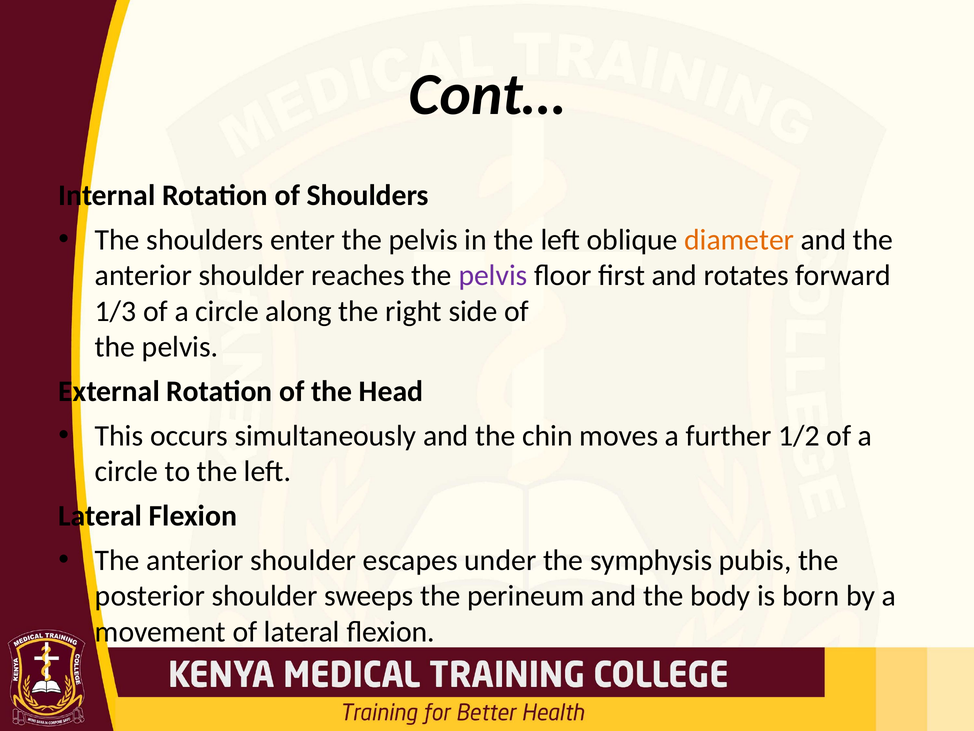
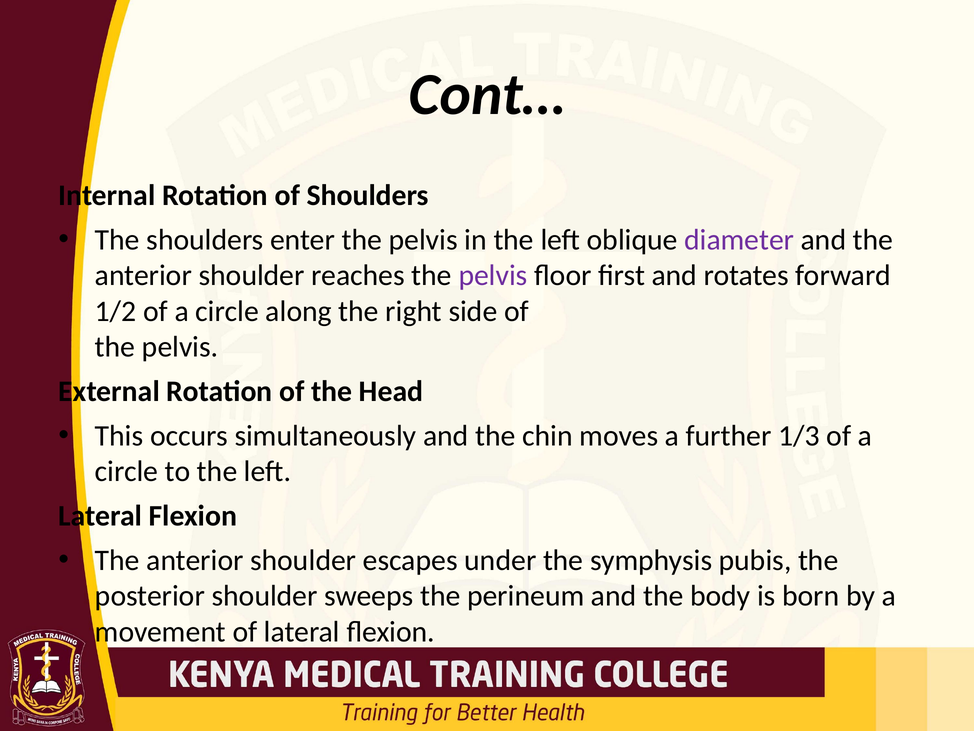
diameter colour: orange -> purple (739, 240)
1/3: 1/3 -> 1/2 (116, 311)
1/2: 1/2 -> 1/3 (799, 436)
